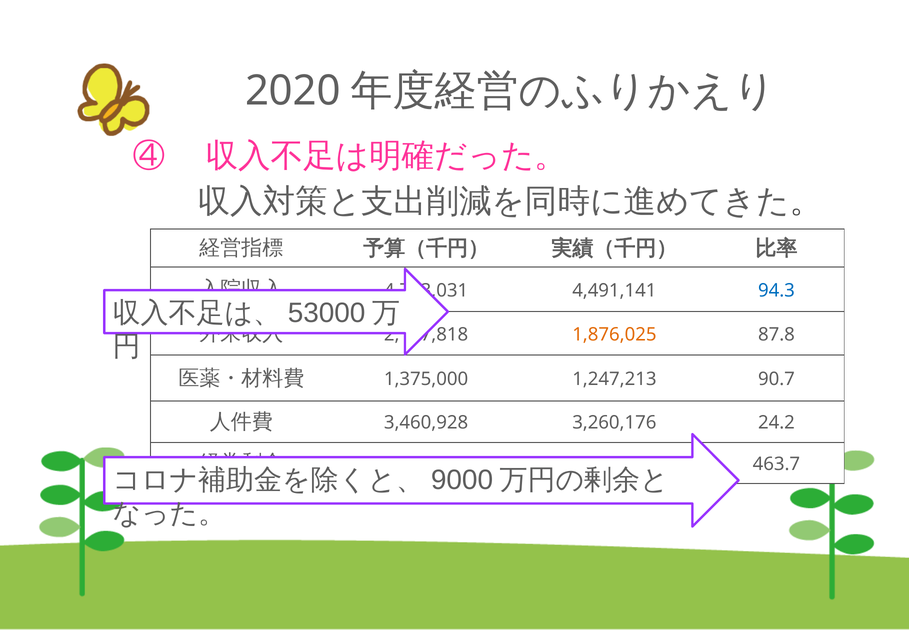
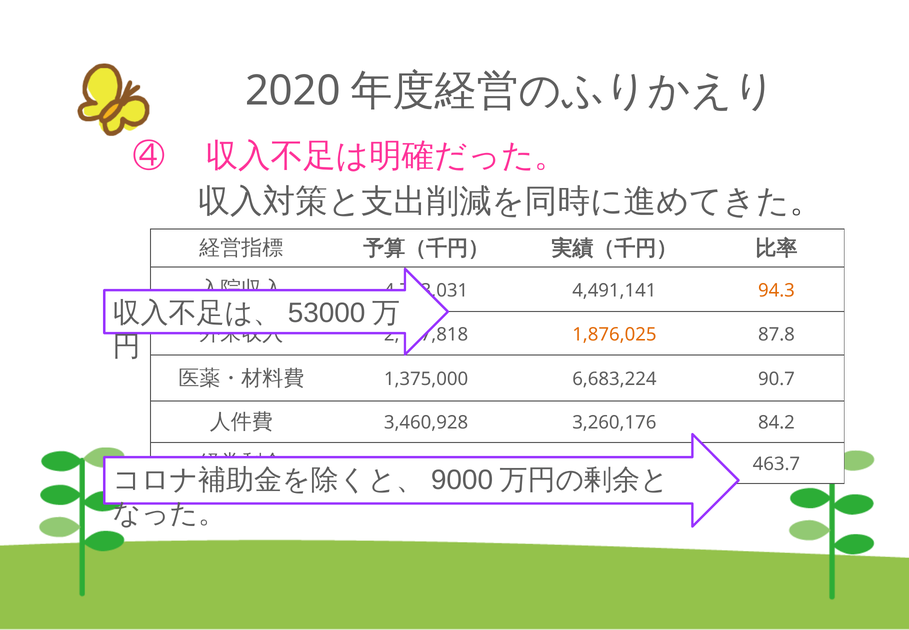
94.3 colour: blue -> orange (776, 290)
1,247,213: 1,247,213 -> 6,683,224 (614, 379)
24.2: 24.2 -> 84.2 (776, 422)
